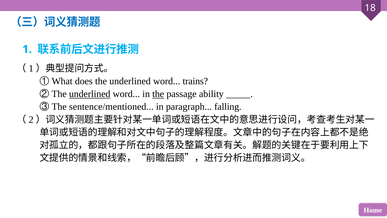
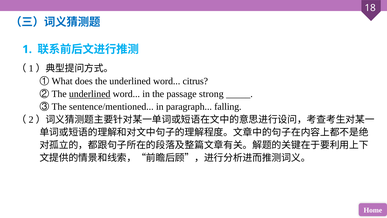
trains: trains -> citrus (195, 81)
the underline: present -> none (158, 94)
ability: ability -> strong (211, 94)
